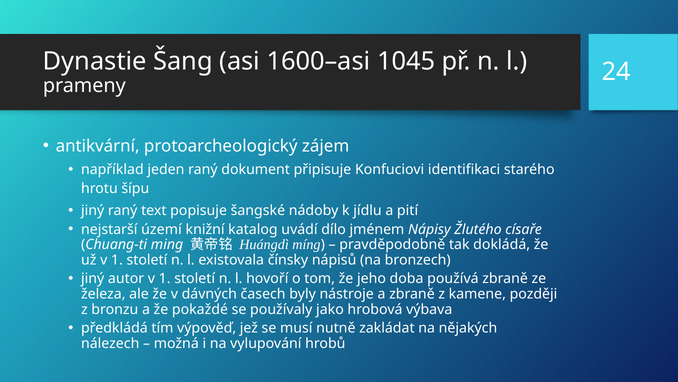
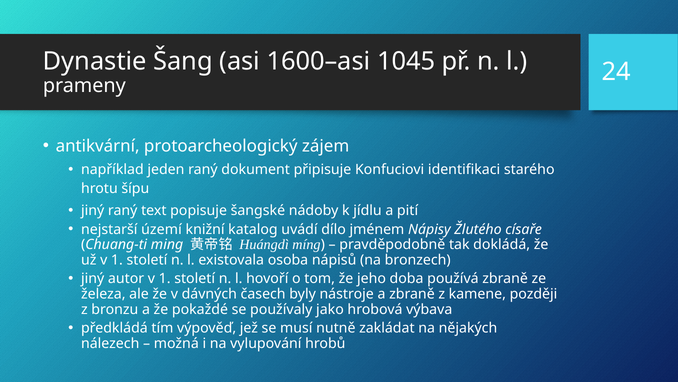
čínsky: čínsky -> osoba (288, 260)
